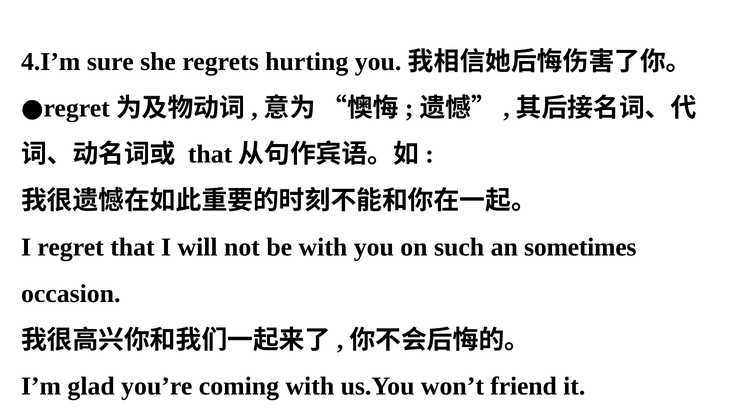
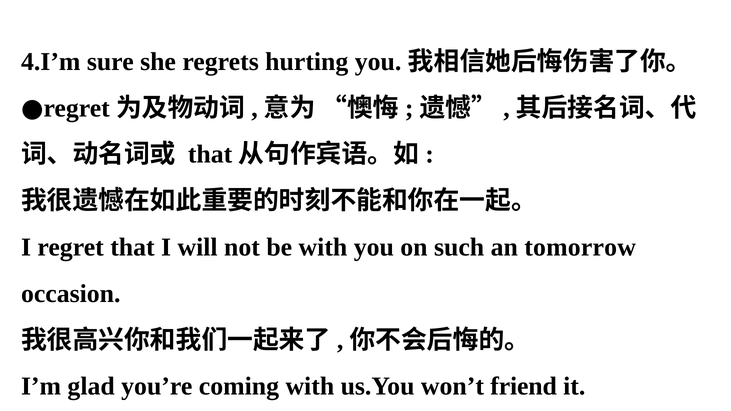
sometimes: sometimes -> tomorrow (580, 247)
